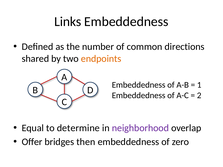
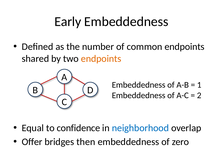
Links: Links -> Early (68, 22)
common directions: directions -> endpoints (185, 47)
determine: determine -> confidence (78, 128)
neighborhood colour: purple -> blue (140, 128)
